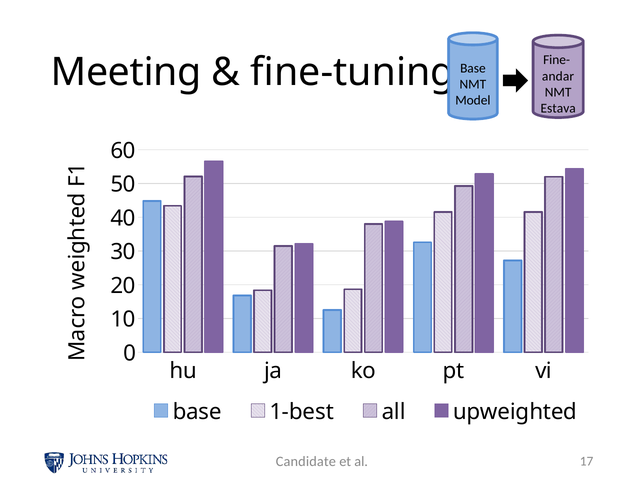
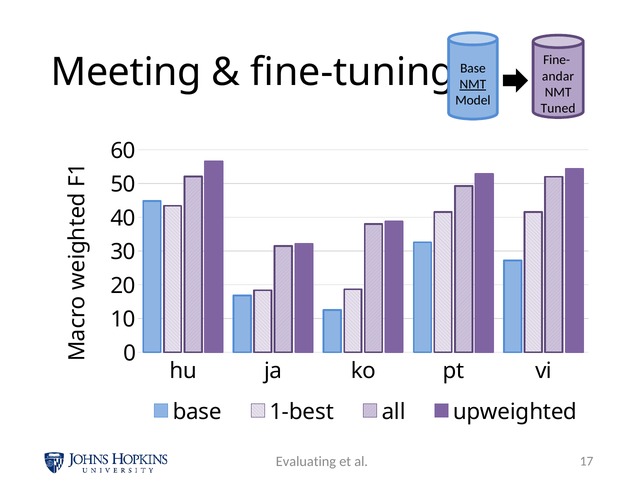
NMT underline: none -> present (473, 84)
Estava: Estava -> Tuned (558, 108)
Candidate: Candidate -> Evaluating (306, 462)
